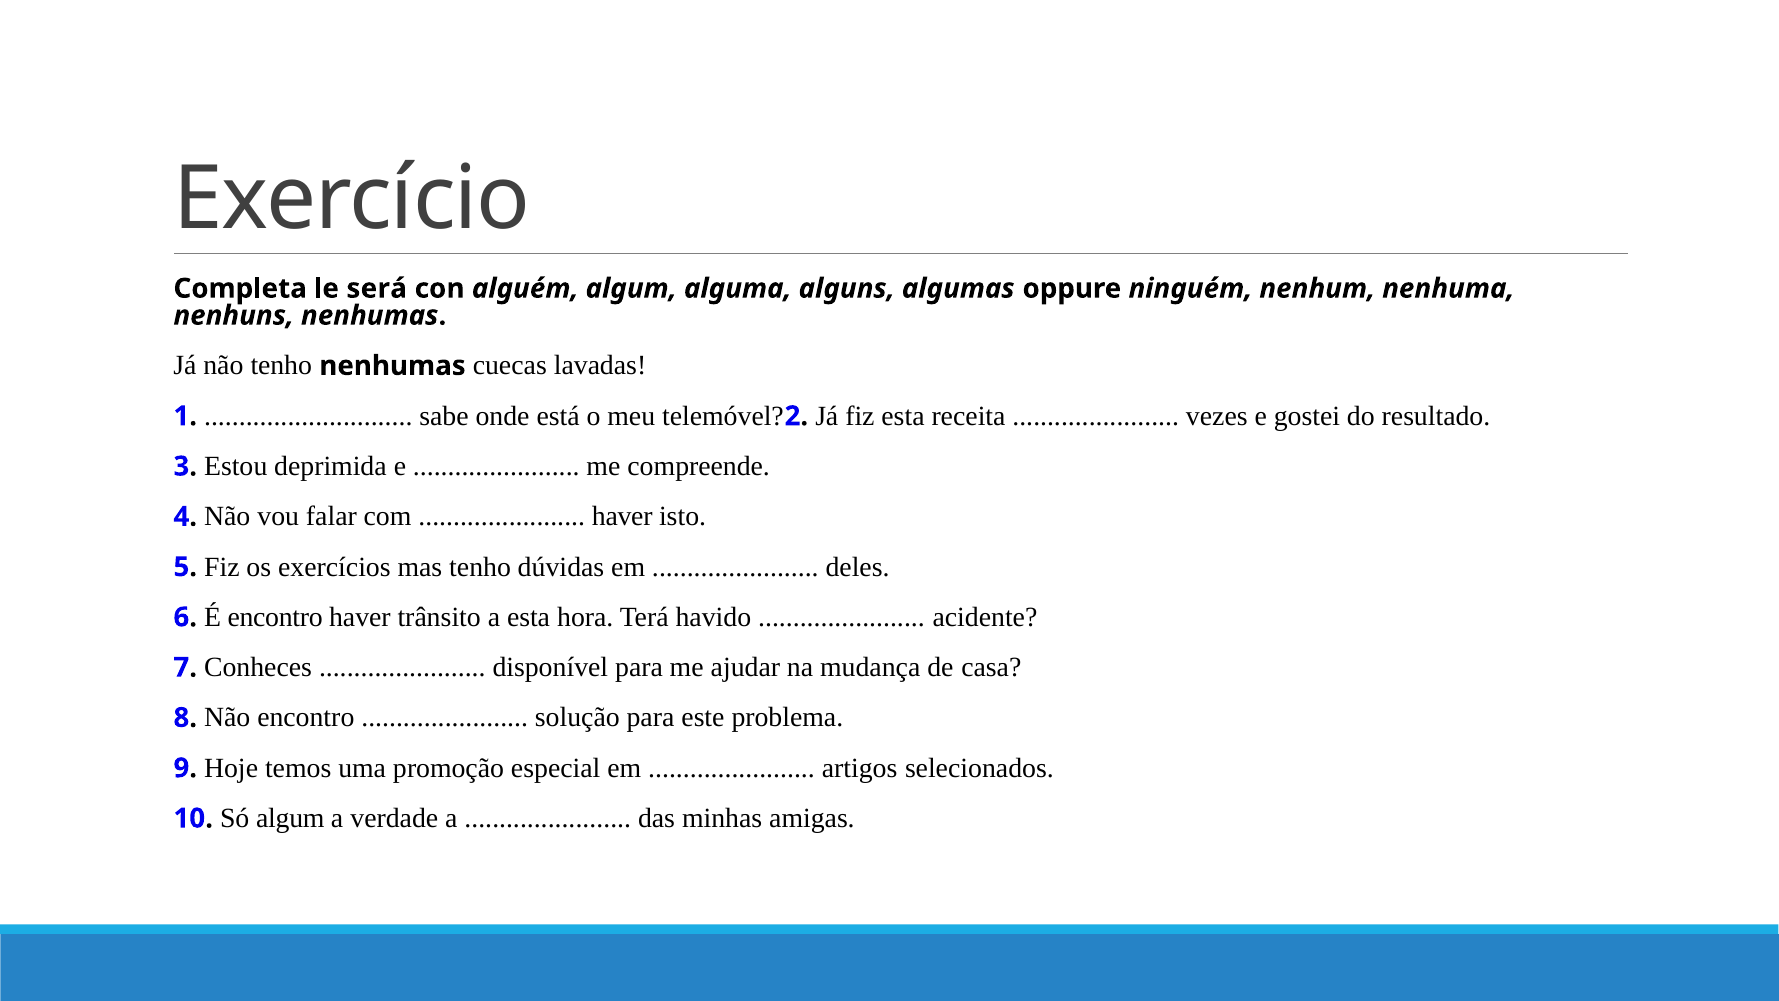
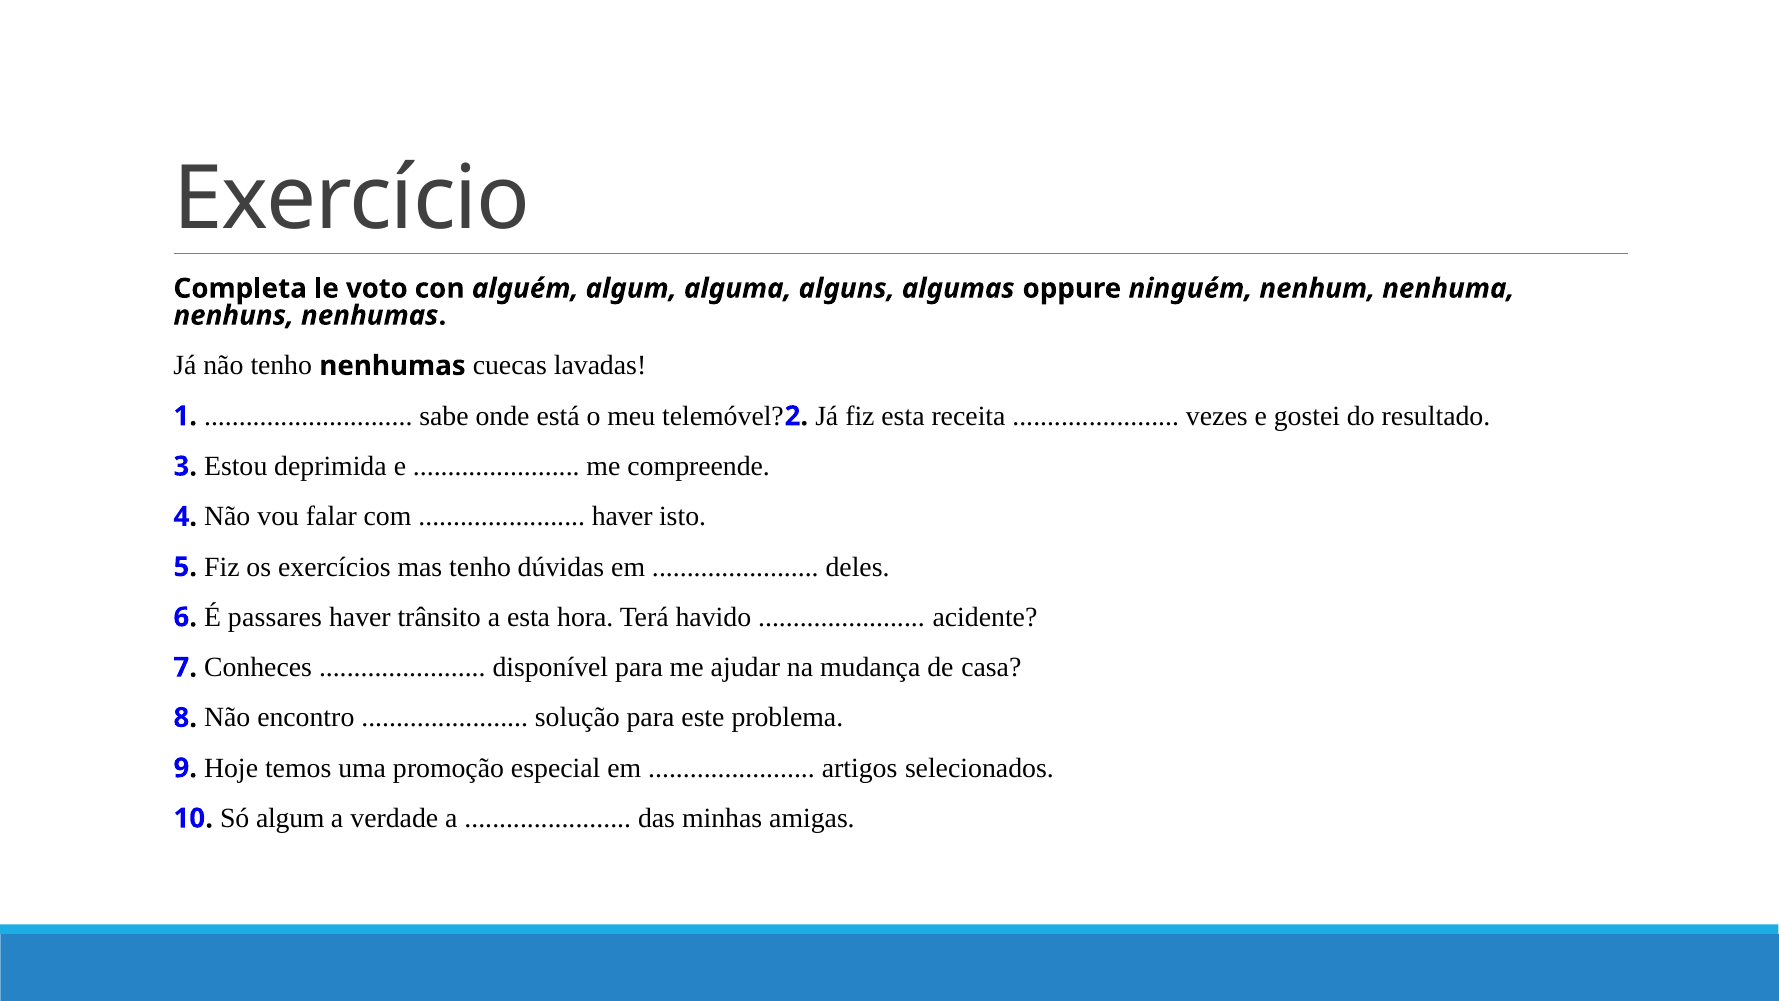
será: será -> voto (377, 288)
É encontro: encontro -> passares (275, 617)
